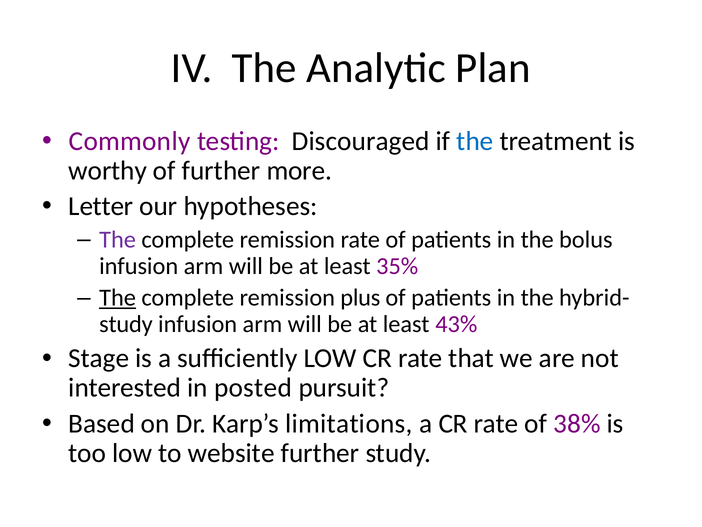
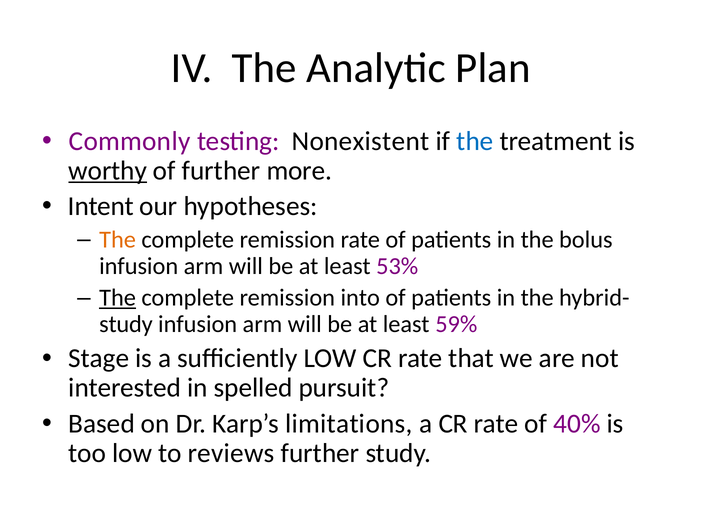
Discouraged: Discouraged -> Nonexistent (361, 141)
worthy underline: none -> present (108, 170)
Letter: Letter -> Intent (101, 206)
The colour: purple -> orange (118, 240)
35%: 35% -> 53% (397, 266)
plus: plus -> into (360, 298)
43%: 43% -> 59% (456, 324)
posted: posted -> spelled (253, 388)
38%: 38% -> 40% (577, 423)
website: website -> reviews (231, 453)
